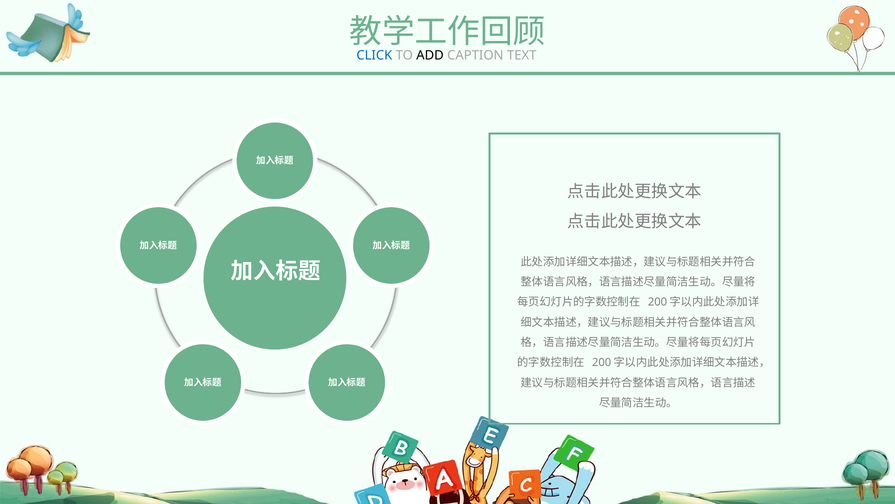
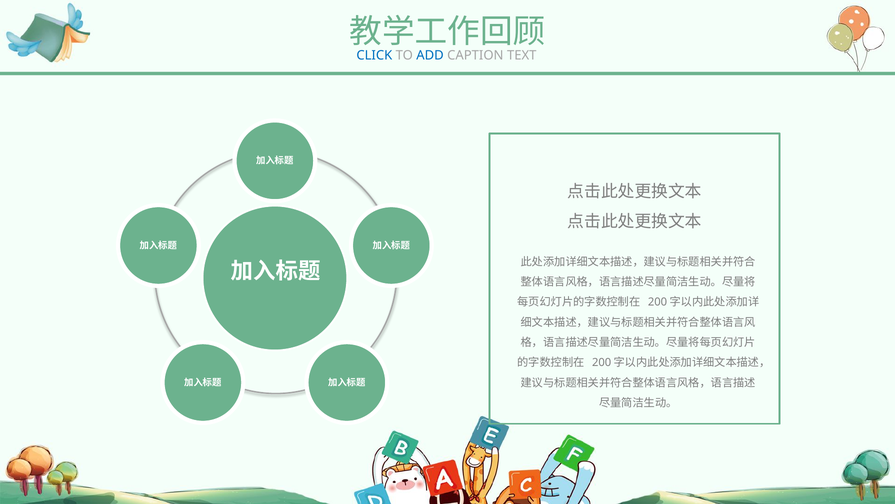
ADD colour: black -> blue (430, 55)
